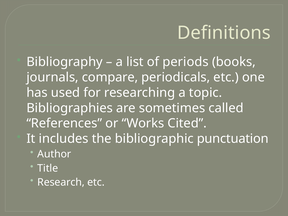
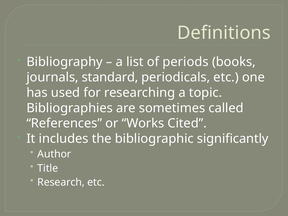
compare: compare -> standard (110, 77)
punctuation: punctuation -> significantly (233, 139)
